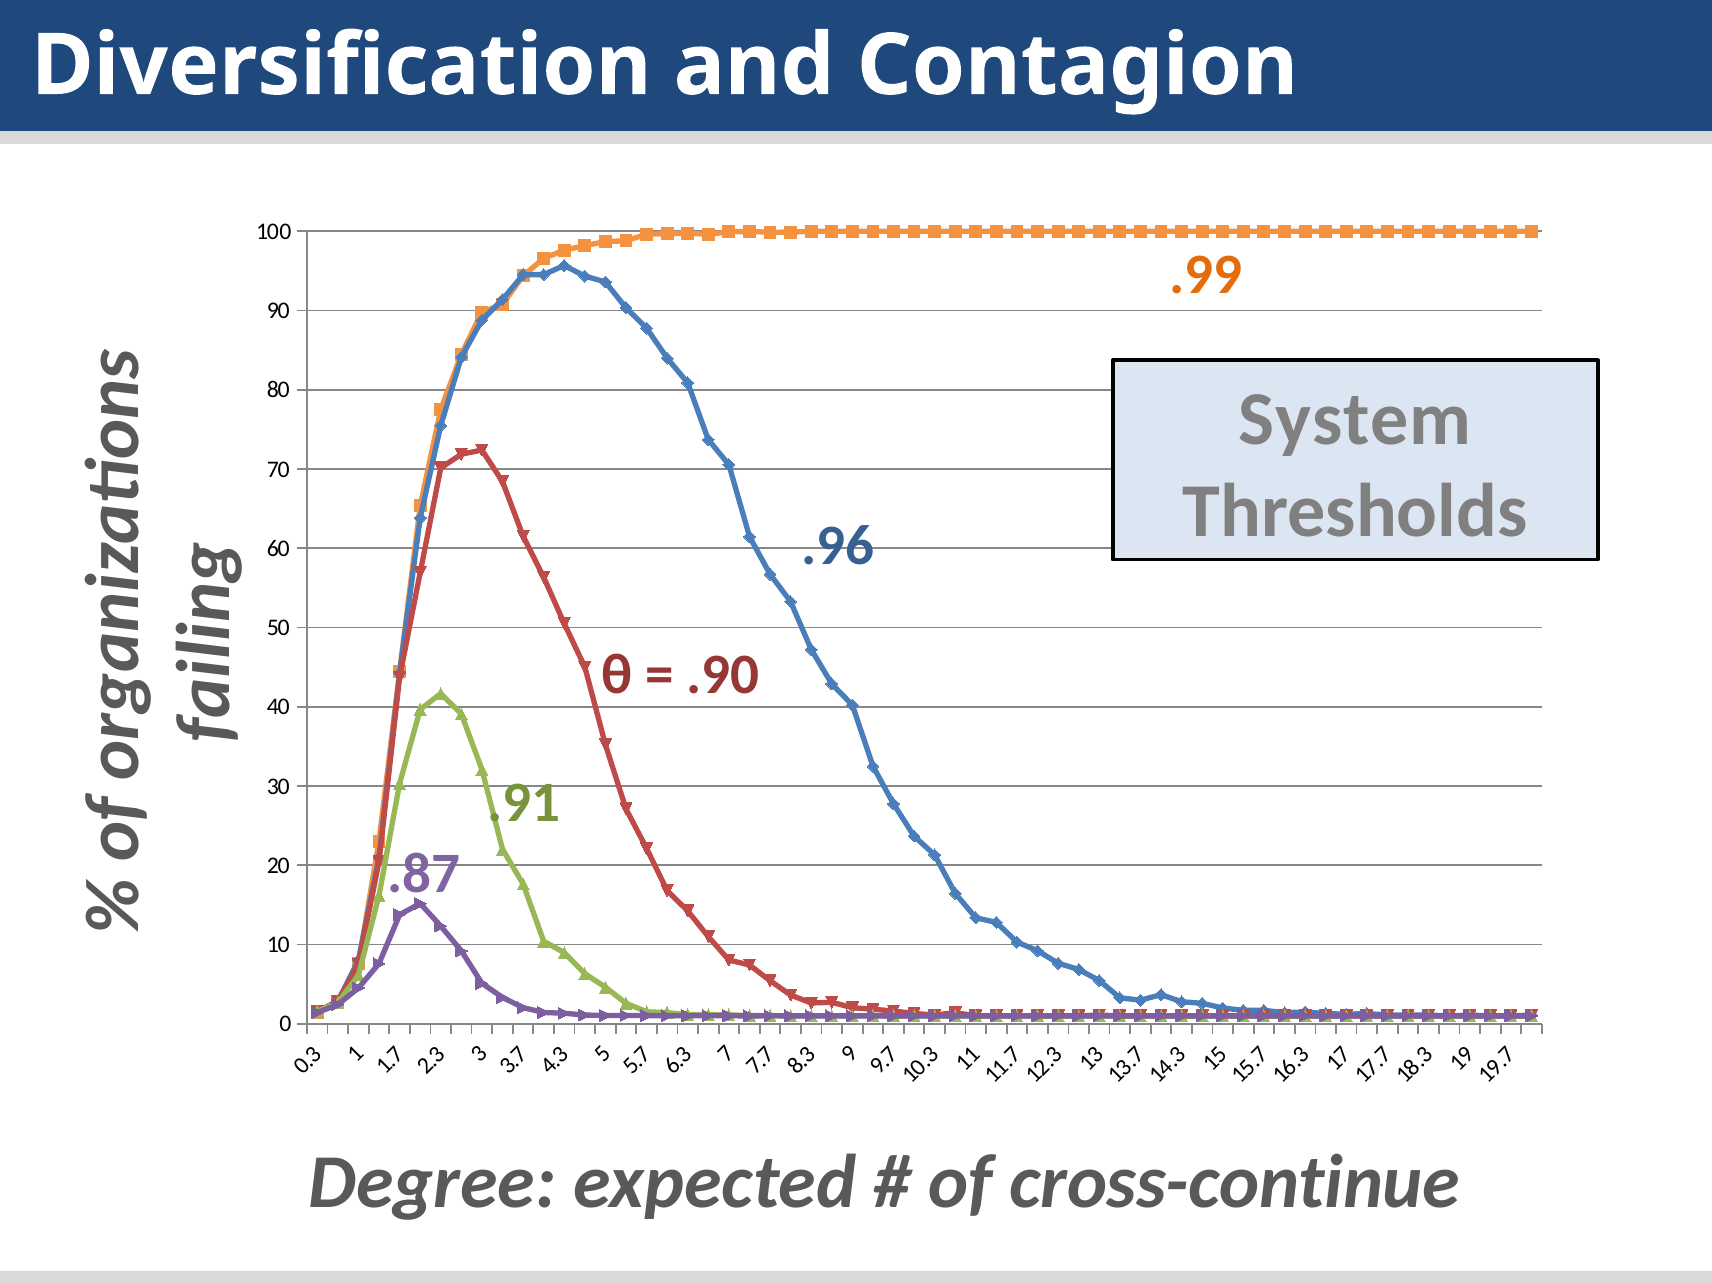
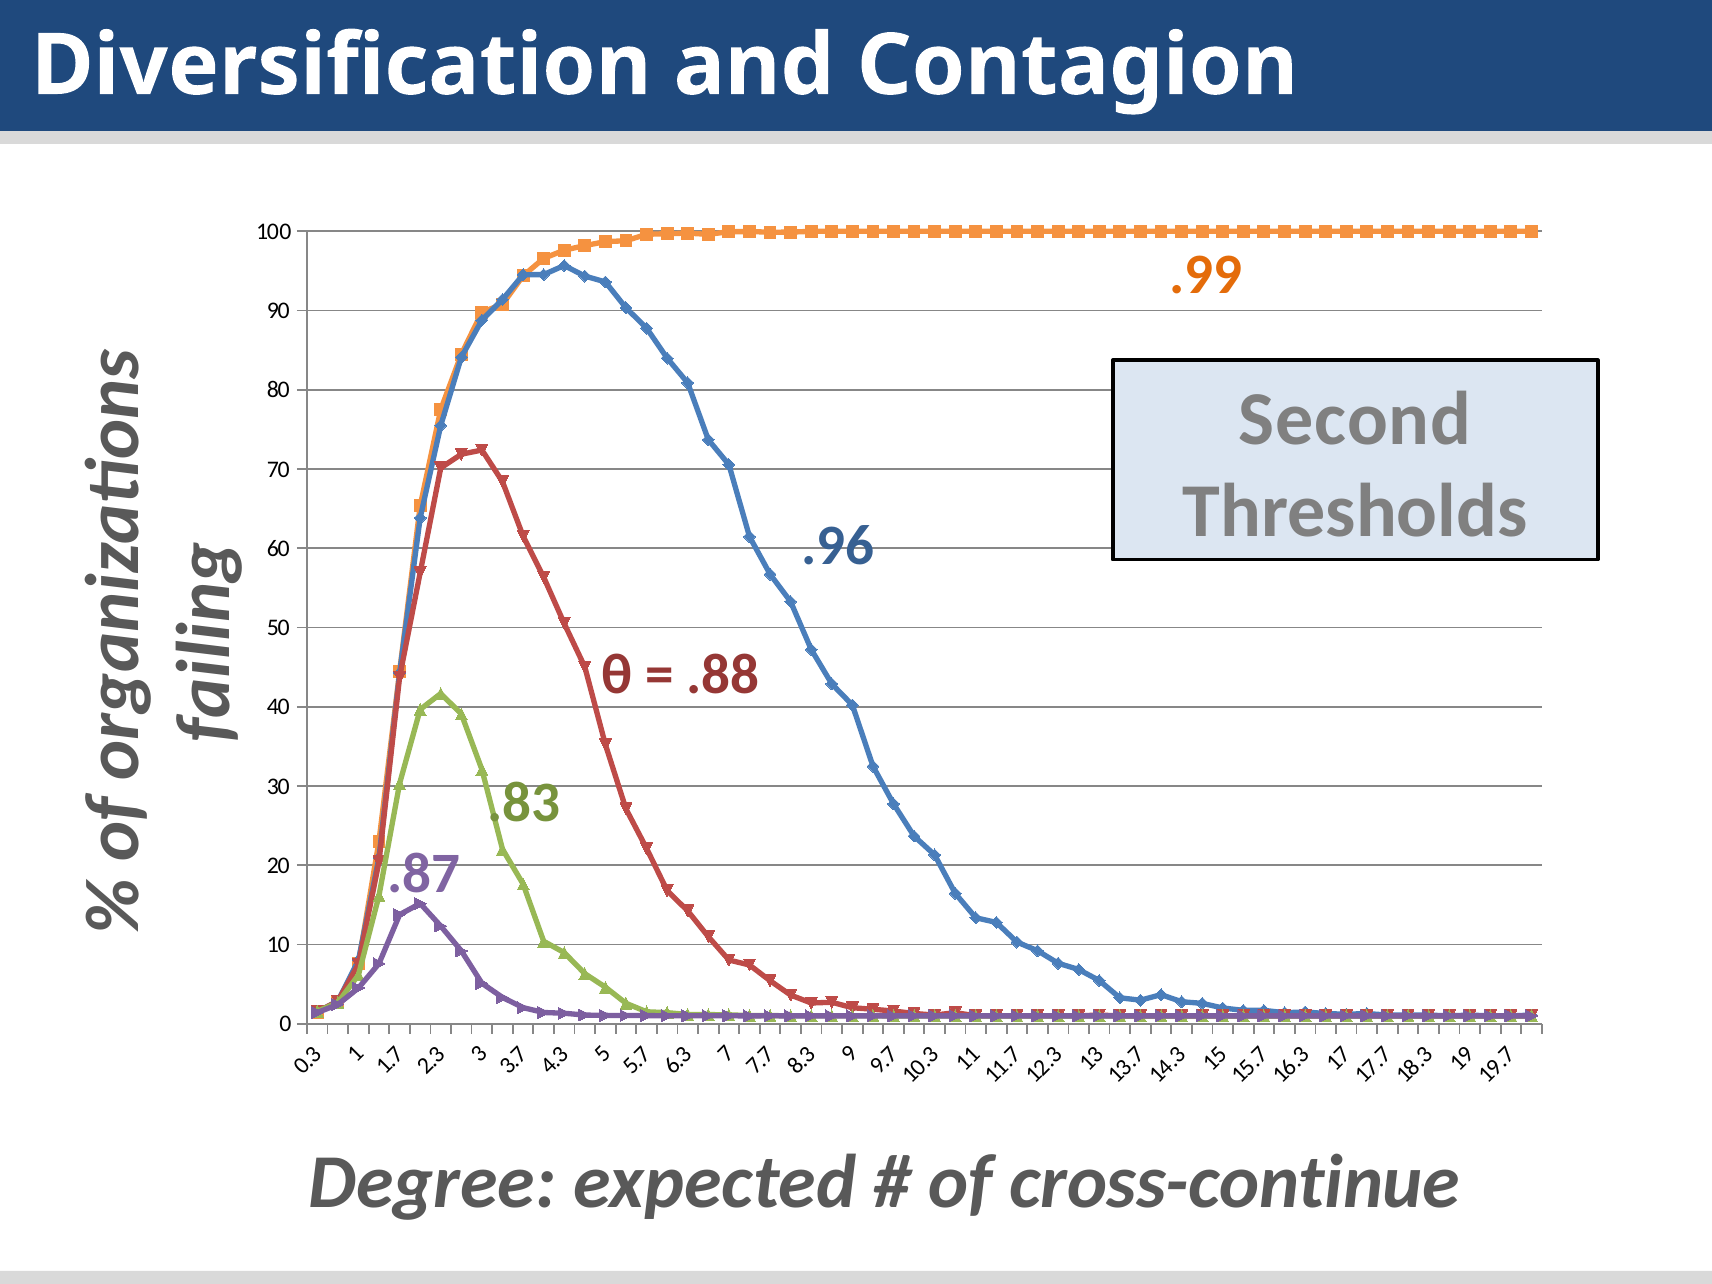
System: System -> Second (1355, 420)
.90: .90 -> .88 (723, 674)
.91: .91 -> .83 (524, 803)
